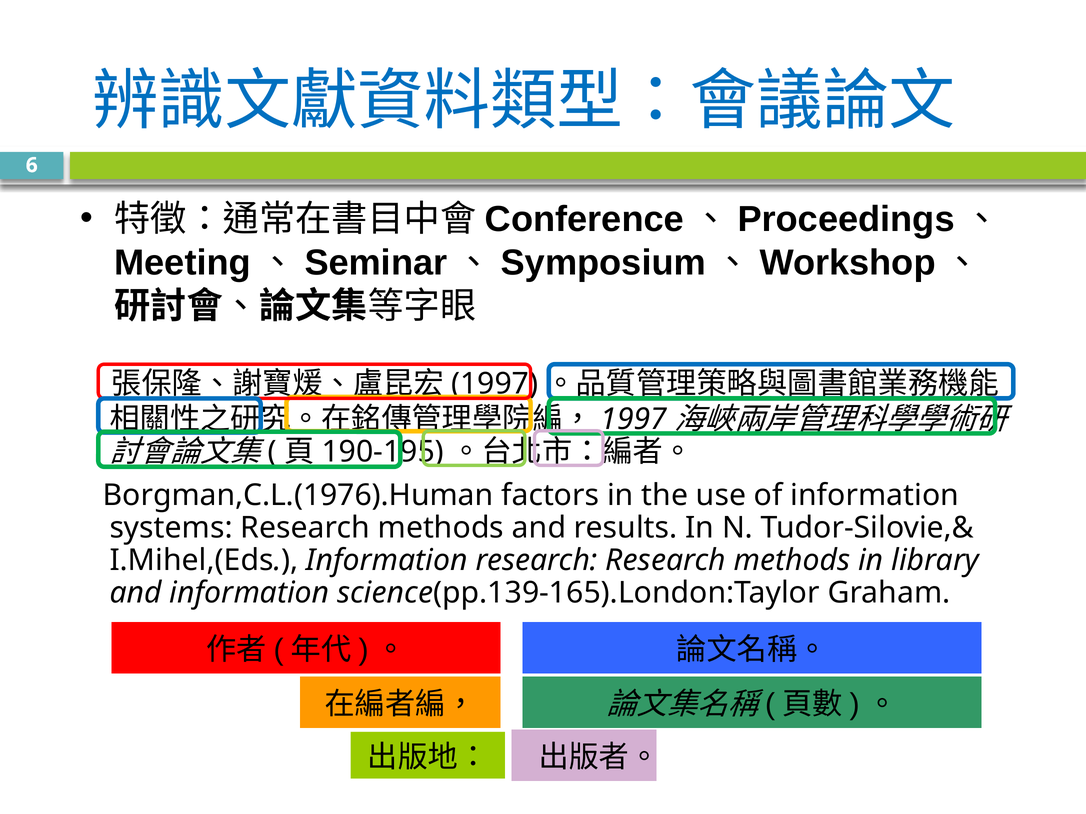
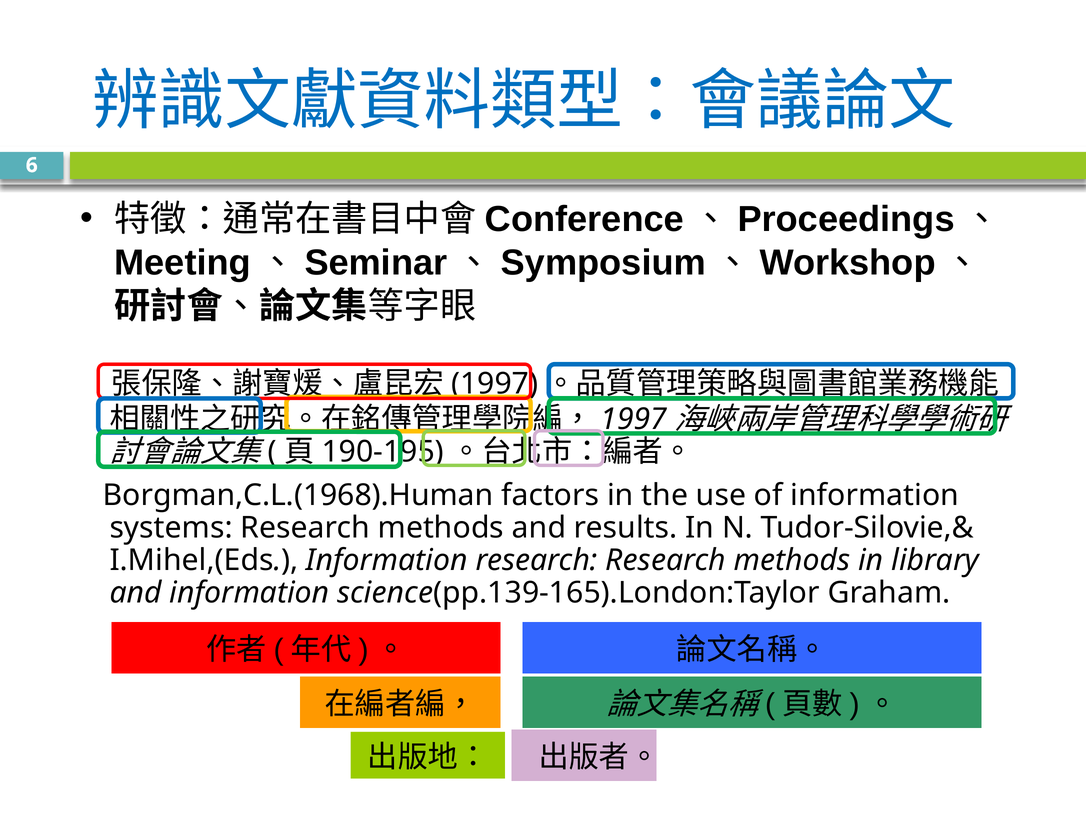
Borgman,C.L.(1976).Human: Borgman,C.L.(1976).Human -> Borgman,C.L.(1968).Human (298, 495)
